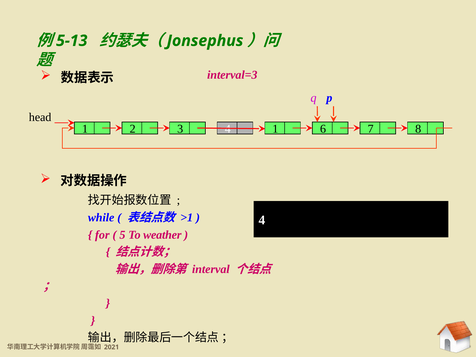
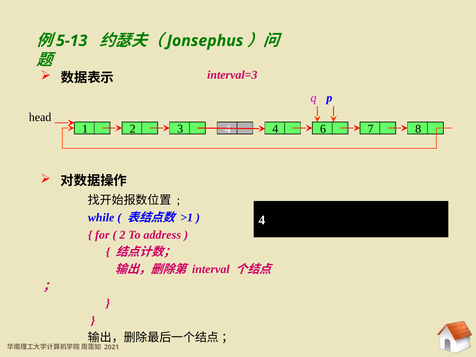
4 1: 1 -> 4 (275, 129)
5: 5 -> 2 (122, 235)
weather: weather -> address (162, 235)
